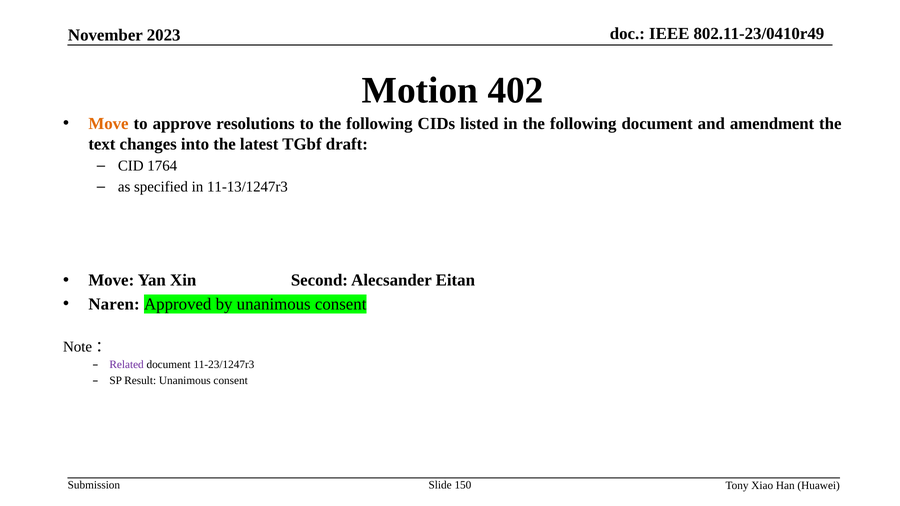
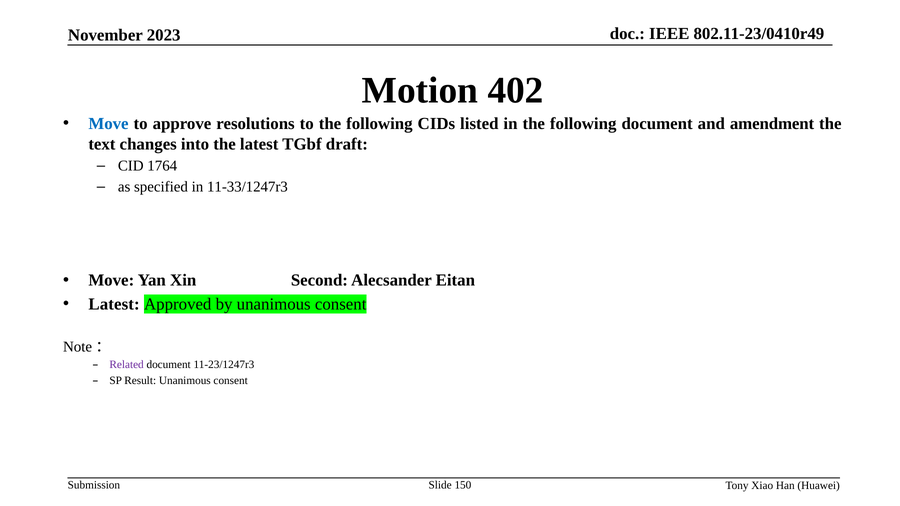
Move colour: orange -> blue (108, 124)
11-13/1247r3: 11-13/1247r3 -> 11-33/1247r3 (247, 187)
Naren: Naren -> Latest (114, 304)
